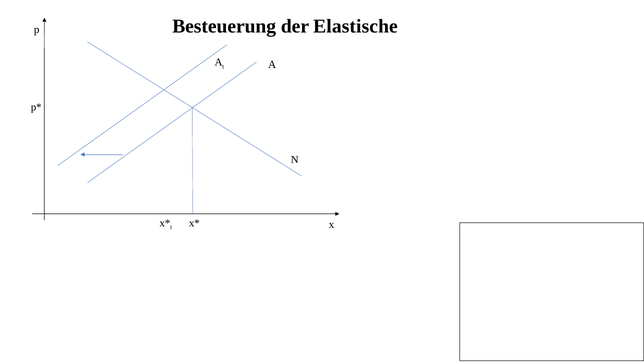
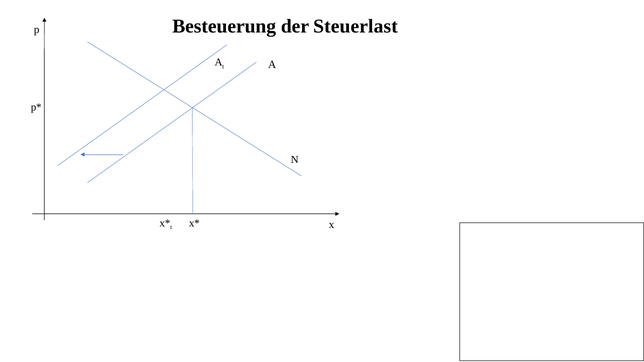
Elastische: Elastische -> Steuerlast (355, 27)
